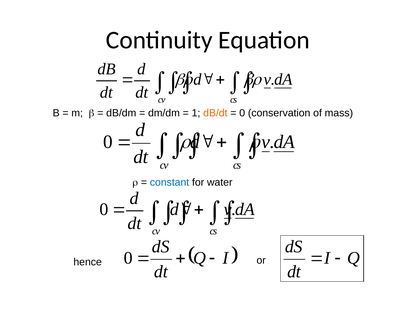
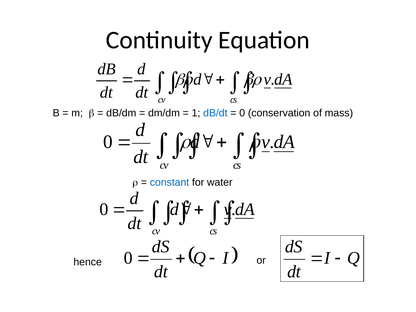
dB/dt colour: orange -> blue (215, 113)
